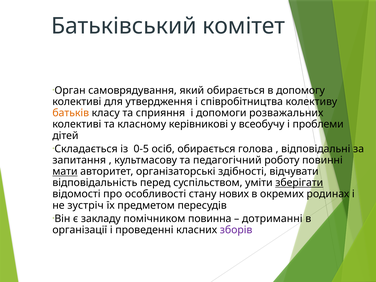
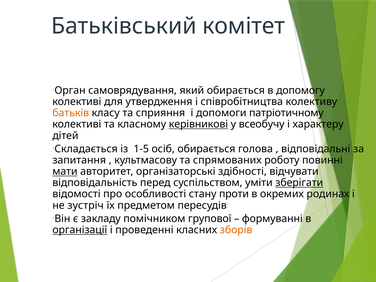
розважальних: розважальних -> патріотичному (286, 113)
керівникові underline: none -> present (198, 124)
проблеми: проблеми -> характеру (318, 124)
0-5: 0-5 -> 1-5 (141, 149)
педагогічний: педагогічний -> спрямованих (227, 160)
нових: нових -> проти (234, 194)
повинна: повинна -> групової (210, 219)
дотриманні: дотриманні -> формуванні (272, 219)
організації underline: none -> present (80, 230)
зборів colour: purple -> orange (236, 230)
